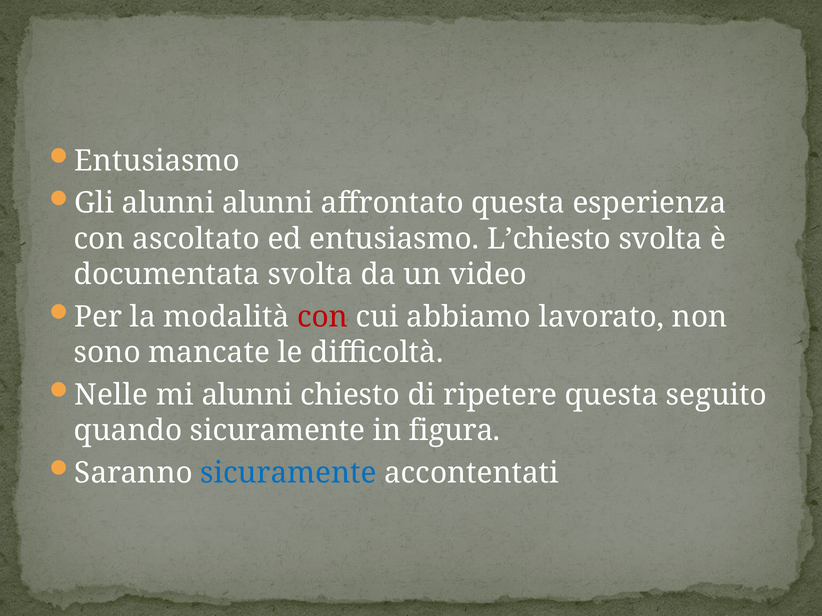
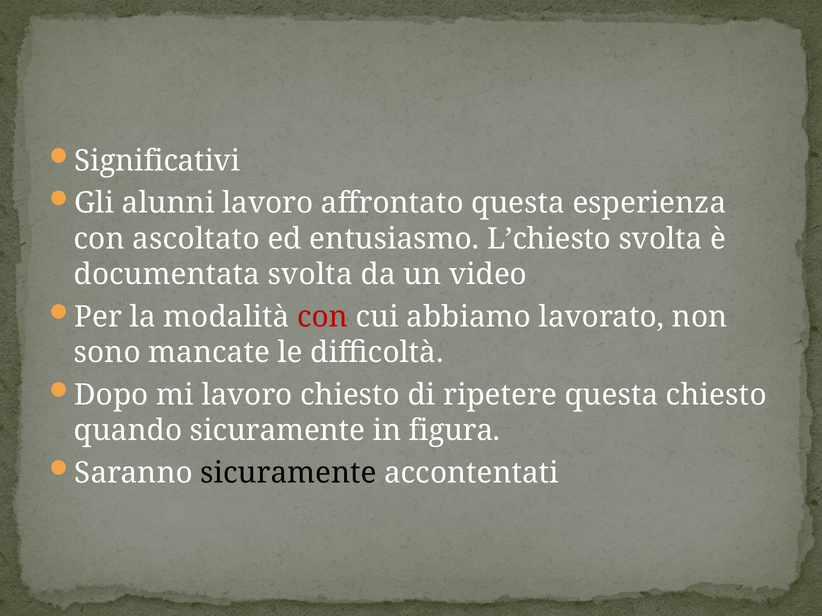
Entusiasmo: Entusiasmo -> Significativi (157, 161)
alunni alunni: alunni -> lavoro (268, 203)
Nelle: Nelle -> Dopo (111, 395)
mi alunni: alunni -> lavoro (247, 395)
questa seguito: seguito -> chiesto (716, 395)
sicuramente colour: blue -> black (288, 473)
